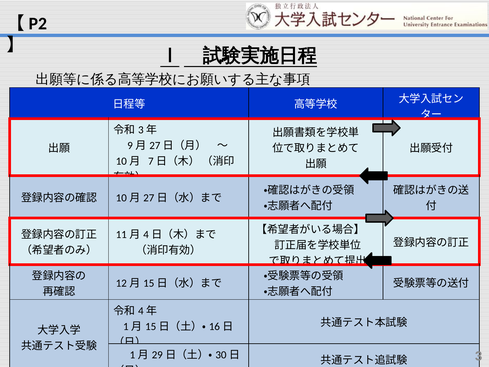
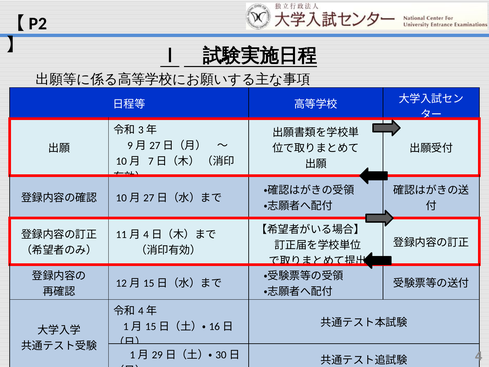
3: 3 -> 4 (479, 356)
